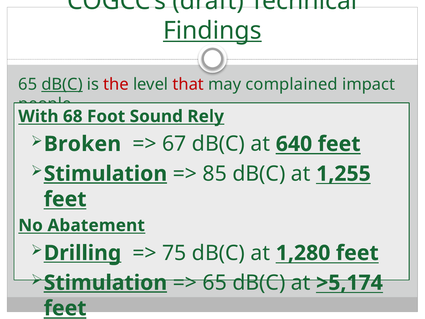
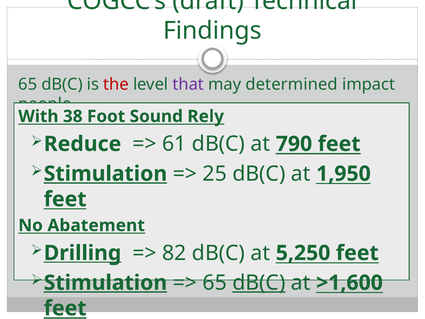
Findings underline: present -> none (212, 31)
dB(C underline: present -> none (62, 84)
that colour: red -> purple (188, 84)
complained: complained -> determined (292, 84)
68: 68 -> 38 (73, 116)
Broken: Broken -> Reduce (82, 144)
67: 67 -> 61 (174, 144)
640: 640 -> 790 (294, 144)
85: 85 -> 25 (215, 174)
1,255: 1,255 -> 1,950 (343, 174)
75: 75 -> 82 (174, 253)
1,280: 1,280 -> 5,250 (303, 253)
dB(C underline: none -> present (259, 283)
>5,174: >5,174 -> >1,600 (350, 283)
